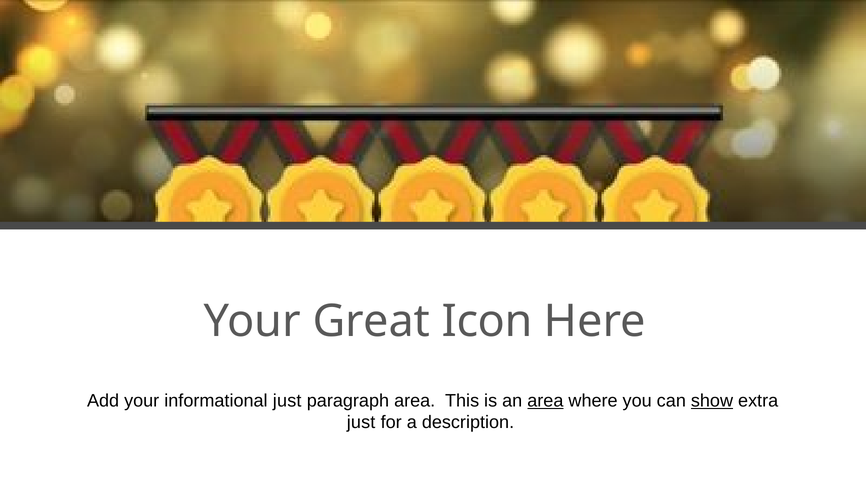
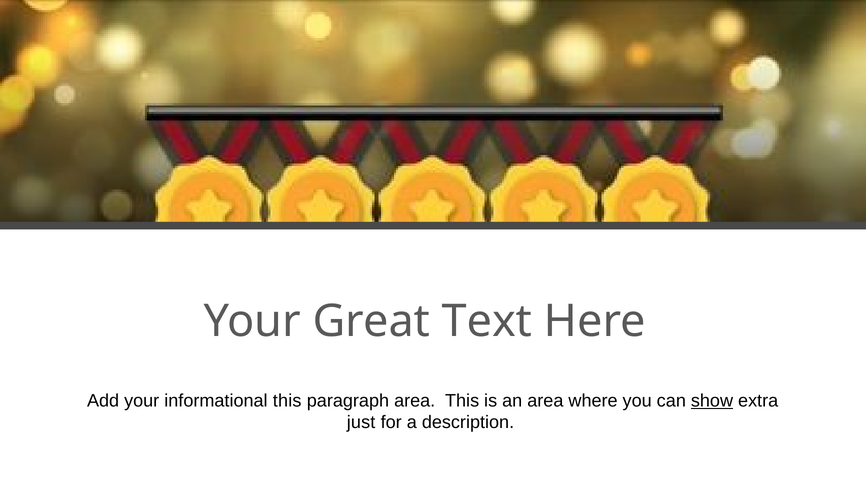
Icon: Icon -> Text (487, 321)
informational just: just -> this (287, 401)
area underline: present -> none (545, 401)
